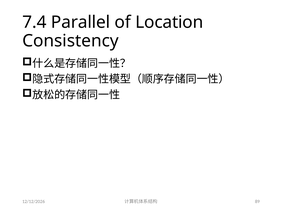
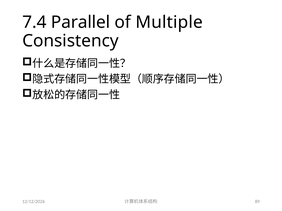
Location: Location -> Multiple (169, 22)
